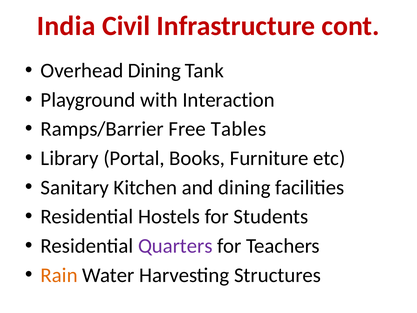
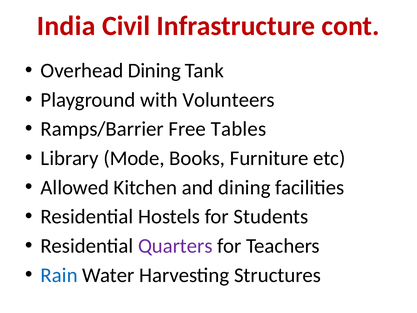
Interaction: Interaction -> Volunteers (229, 100)
Portal: Portal -> Mode (134, 158)
Sanitary: Sanitary -> Allowed (75, 187)
Rain colour: orange -> blue (59, 275)
